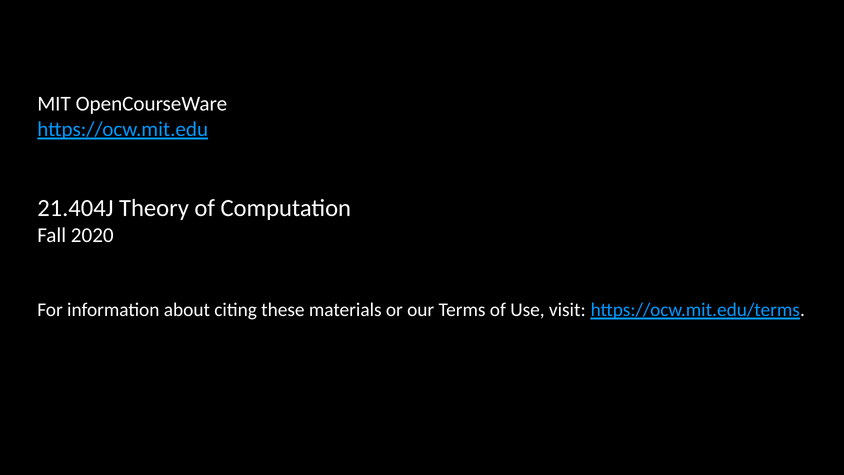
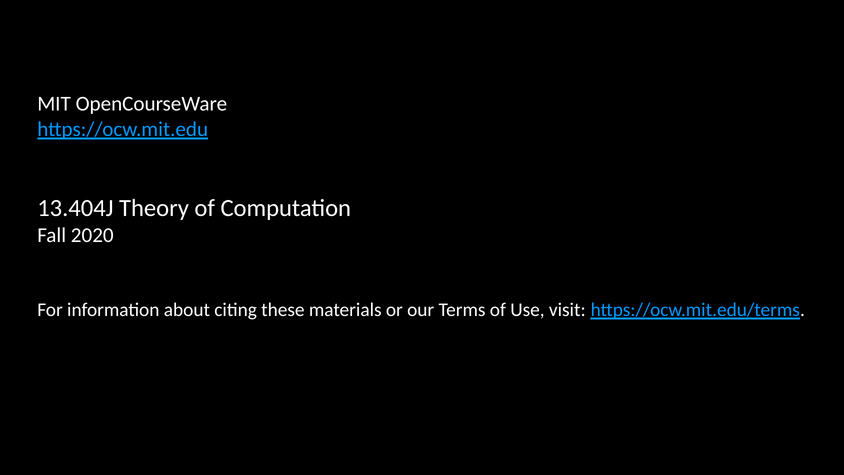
21.404J: 21.404J -> 13.404J (75, 208)
